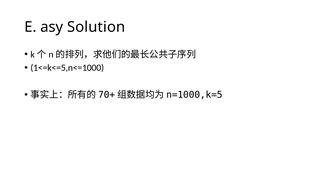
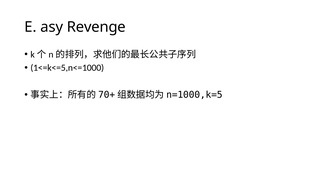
Solution: Solution -> Revenge (96, 27)
